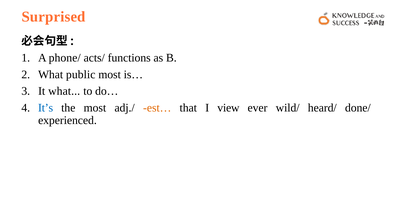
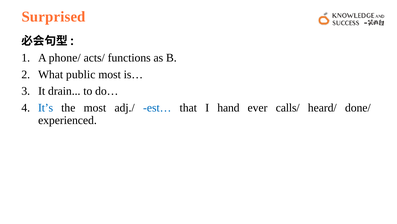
It what: what -> drain (64, 91)
est… colour: orange -> blue (157, 107)
view: view -> hand (228, 107)
wild/: wild/ -> calls/ (288, 107)
